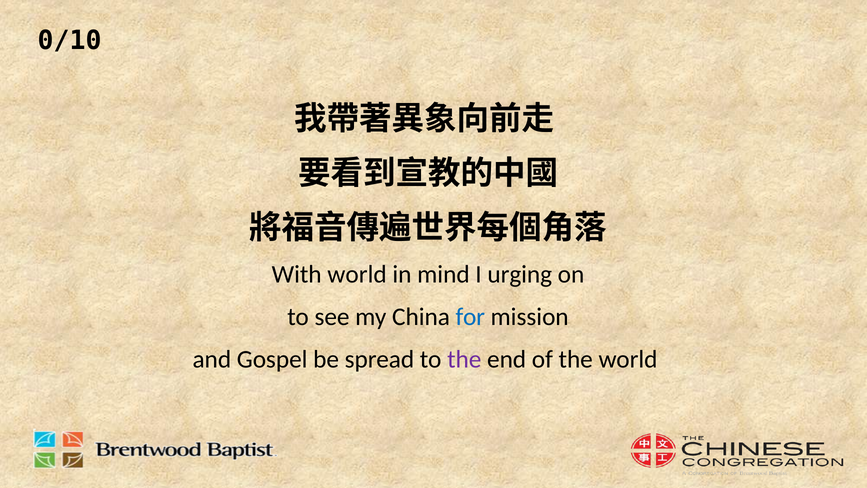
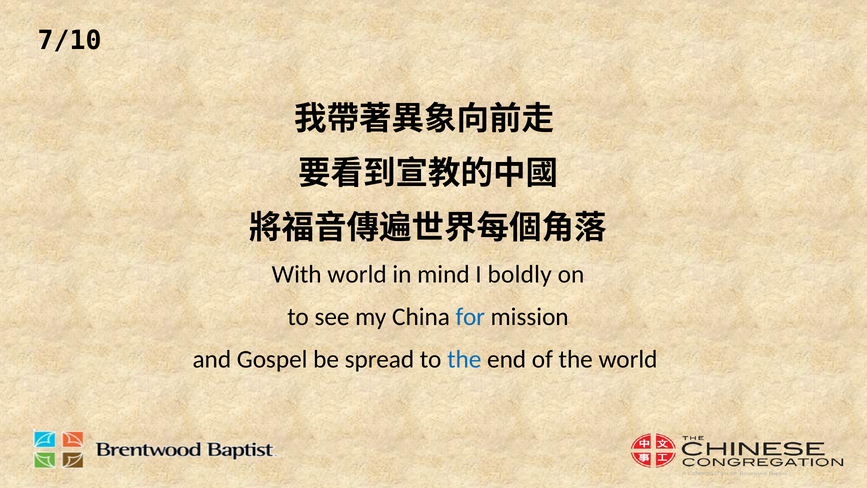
0/10: 0/10 -> 7/10 (70, 41)
urging: urging -> boldly (520, 274)
the colour: purple -> blue (464, 359)
